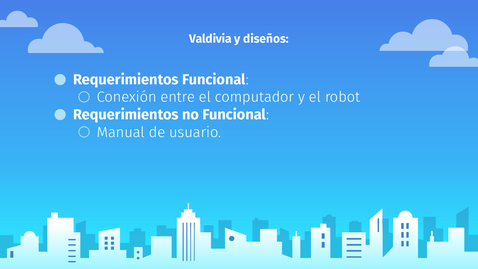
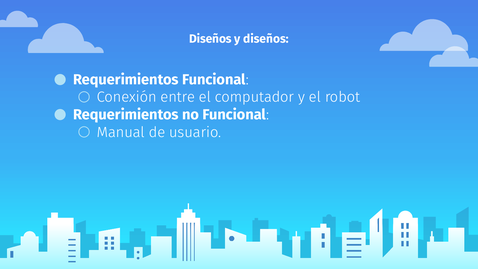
Valdivia: Valdivia -> Diseños (210, 39)
